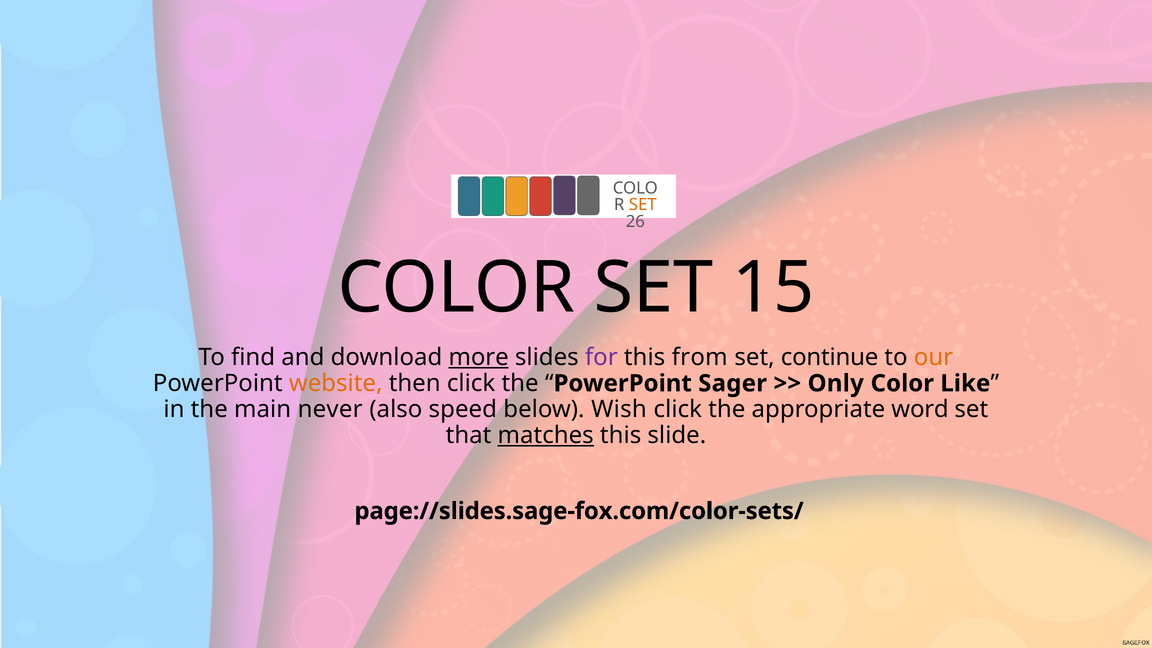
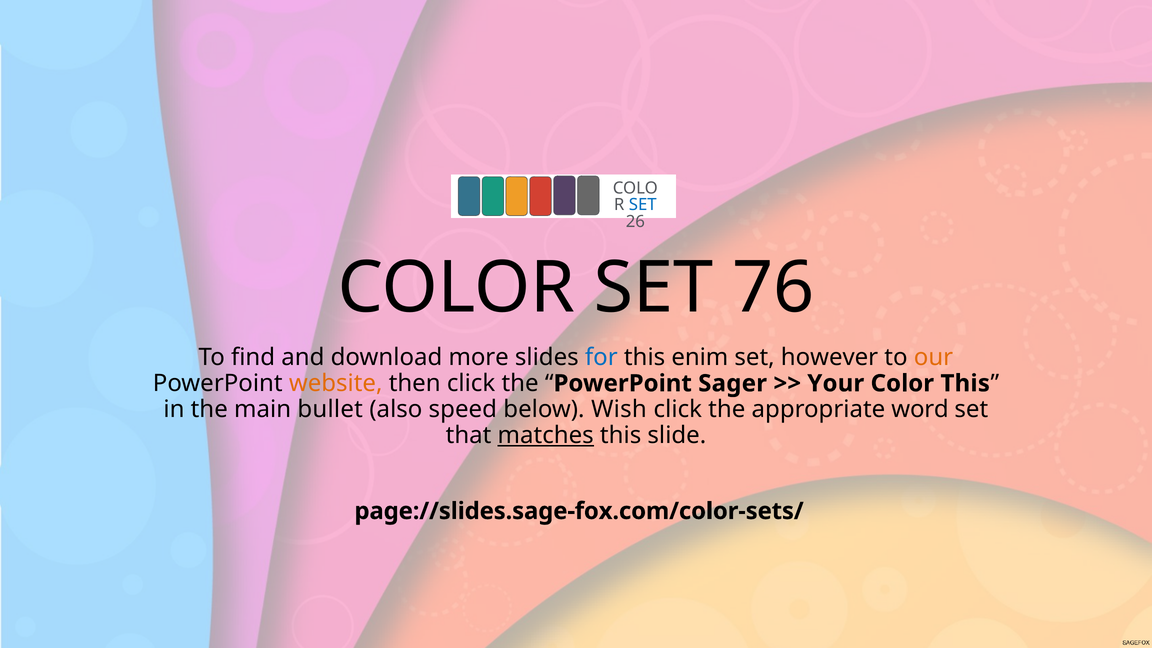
SET colour: orange -> blue (643, 205)
15: 15 -> 76 (773, 288)
more underline: present -> none (479, 358)
for colour: purple -> blue (601, 358)
from: from -> enim (700, 358)
continue: continue -> however (829, 358)
Only: Only -> Your (836, 383)
Color Like: Like -> This (965, 383)
never: never -> bullet (330, 409)
